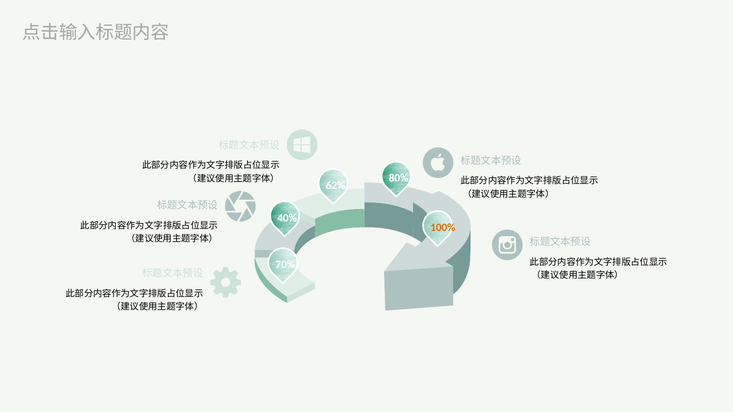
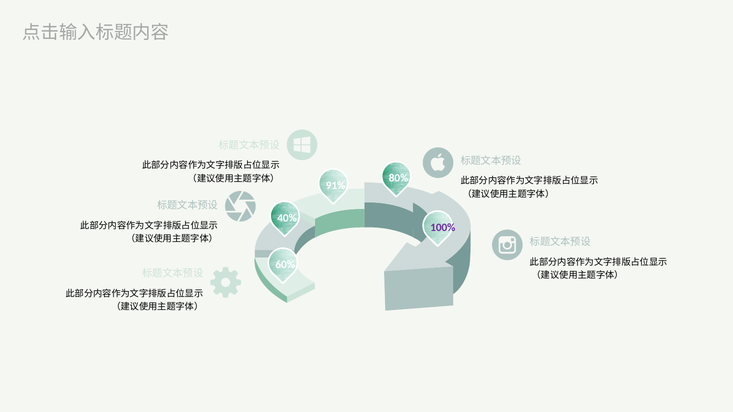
62%: 62% -> 91% (336, 186)
100% colour: orange -> purple (443, 228)
70%: 70% -> 60% (285, 265)
